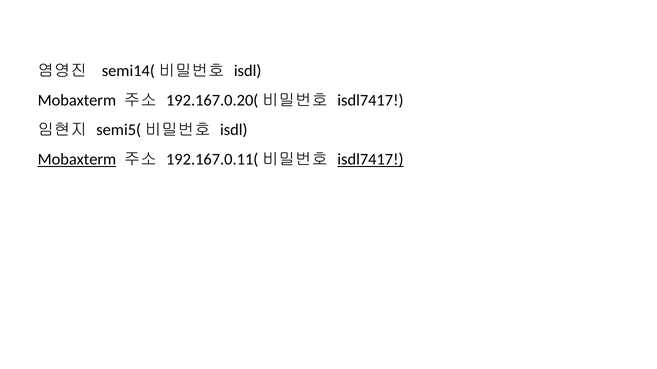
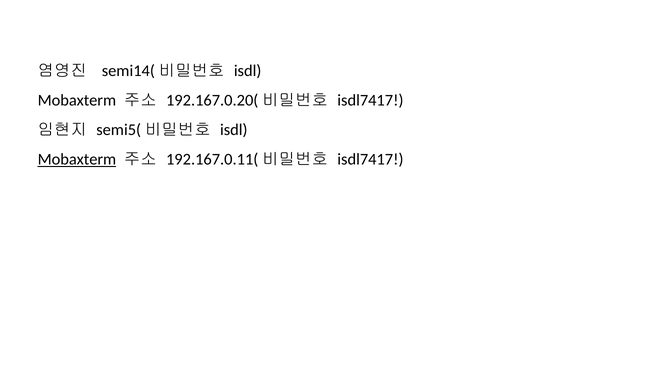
isdl7417 underline: present -> none (370, 159)
